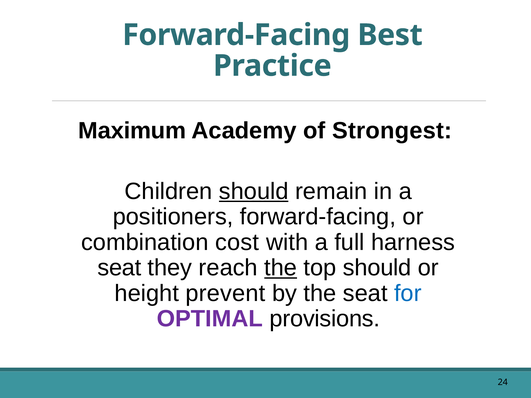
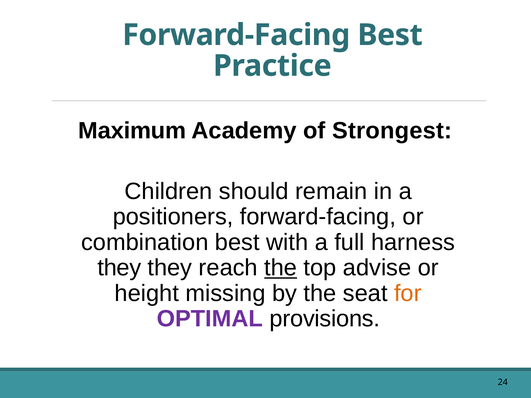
should underline: present -> none (254, 191)
combination cost: cost -> best (237, 242)
seat: seat -> they (119, 268)
top should: should -> advise (377, 268)
prevent: prevent -> missing (225, 293)
for colour: blue -> orange (408, 293)
